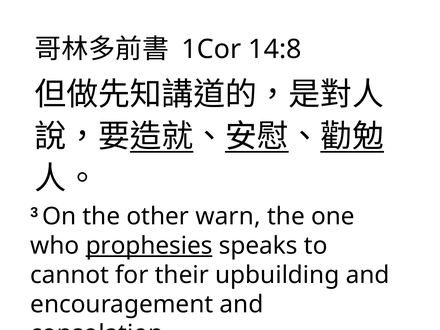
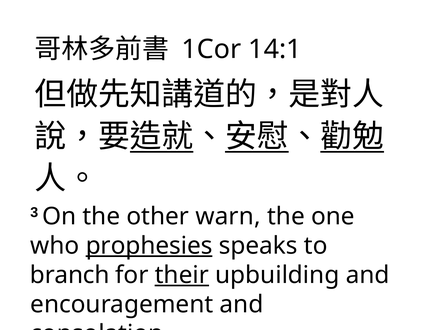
14:8: 14:8 -> 14:1 (275, 49)
cannot: cannot -> branch (70, 275)
their underline: none -> present (182, 275)
